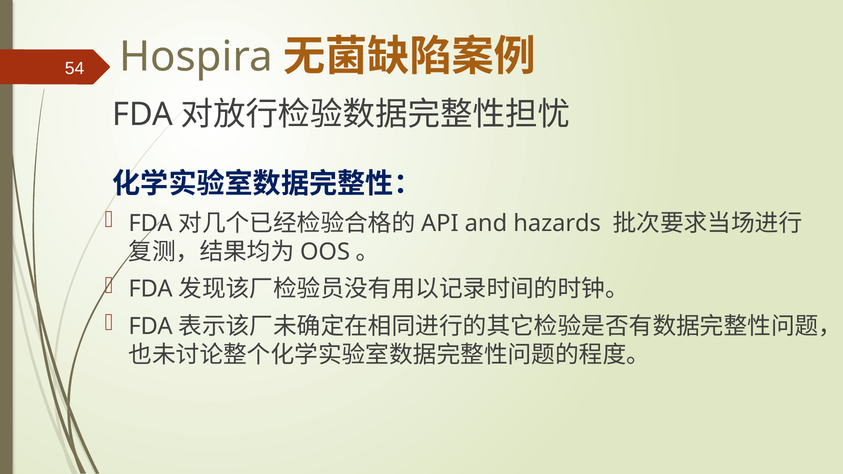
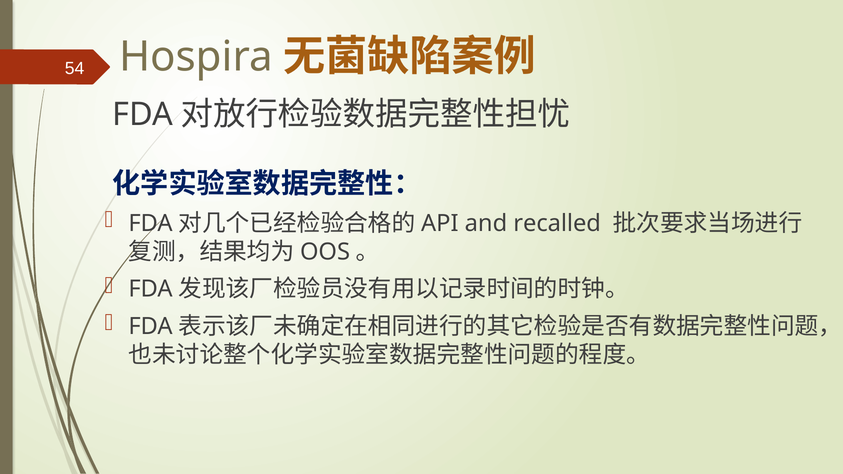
hazards: hazards -> recalled (557, 223)
